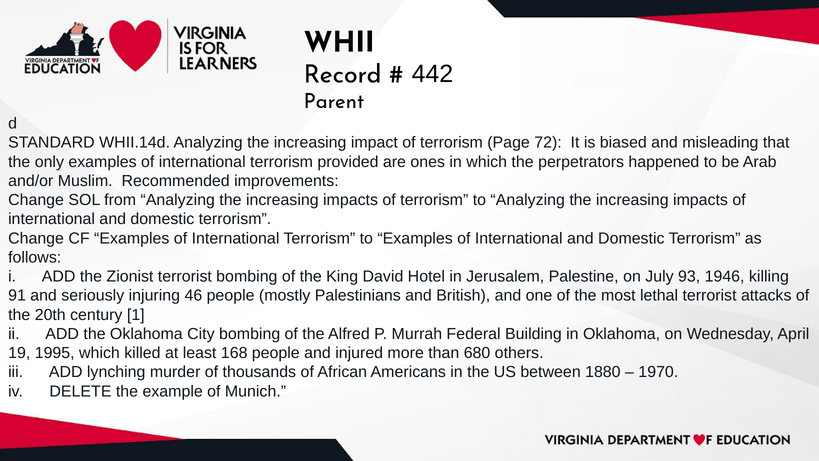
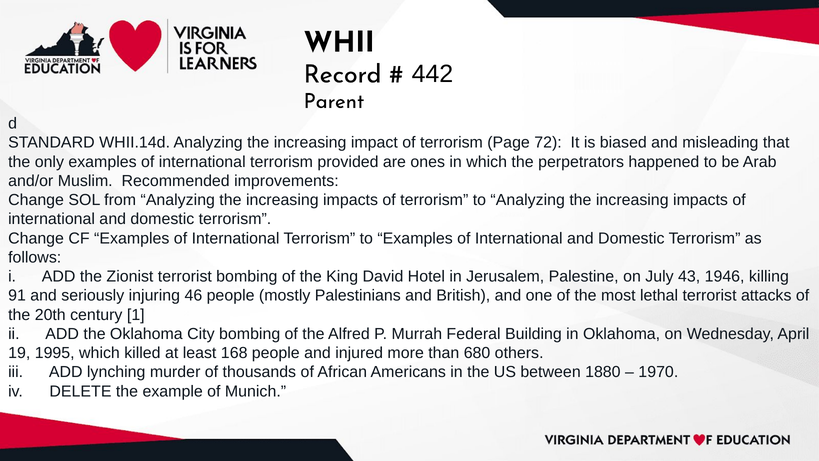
93: 93 -> 43 (689, 276)
